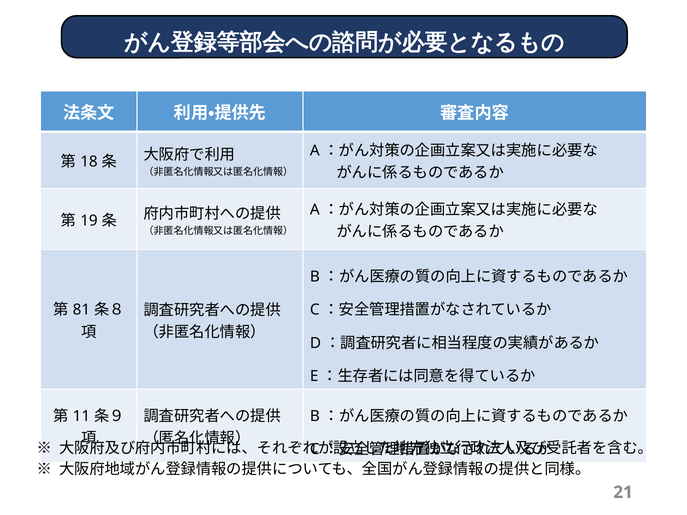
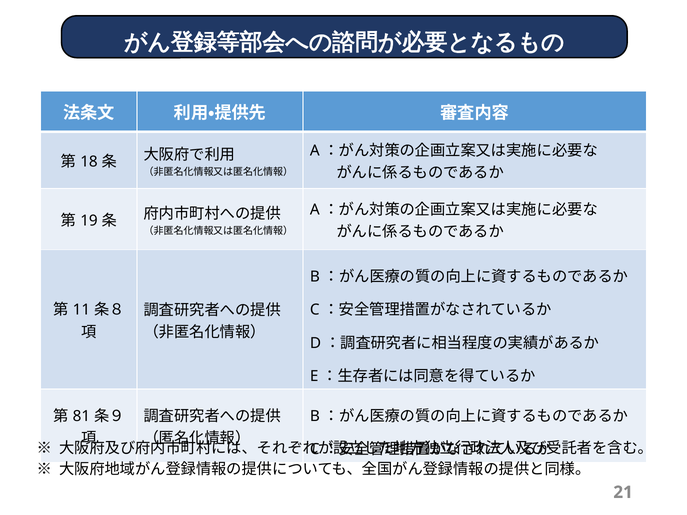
81: 81 -> 11 (81, 310)
11: 11 -> 81 (81, 416)
